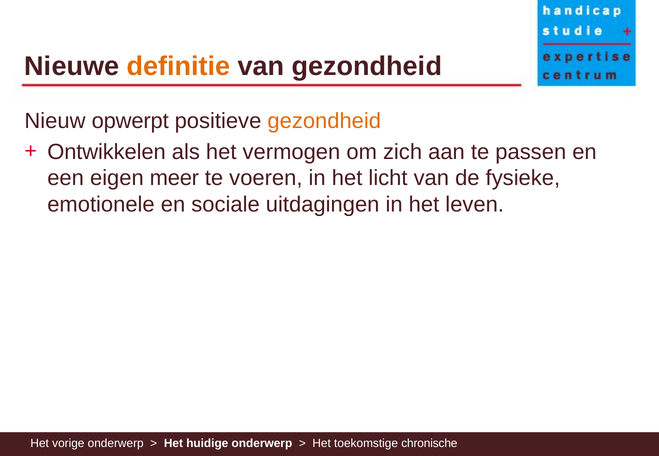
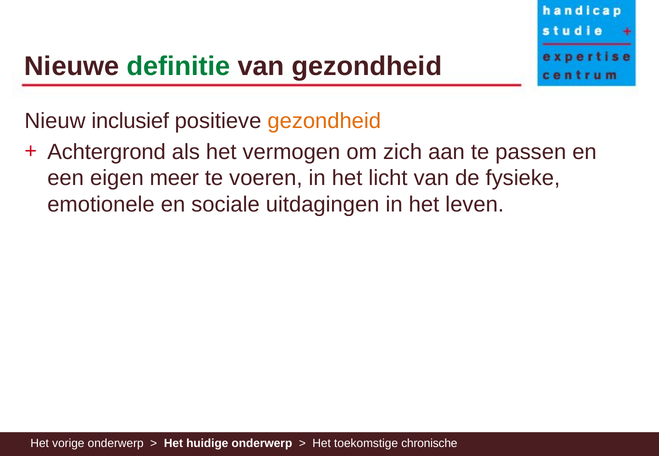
definitie colour: orange -> green (178, 66)
opwerpt: opwerpt -> inclusief (130, 121)
Ontwikkelen: Ontwikkelen -> Achtergrond (107, 152)
